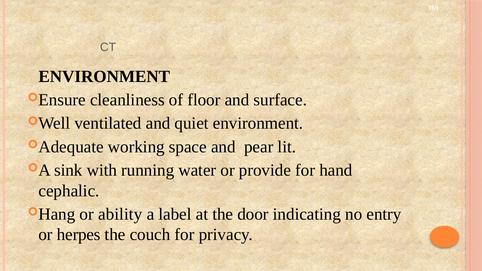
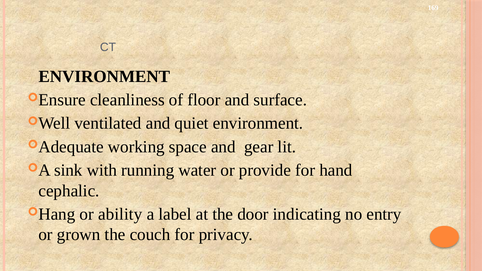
pear: pear -> gear (259, 147)
herpes: herpes -> grown (79, 235)
